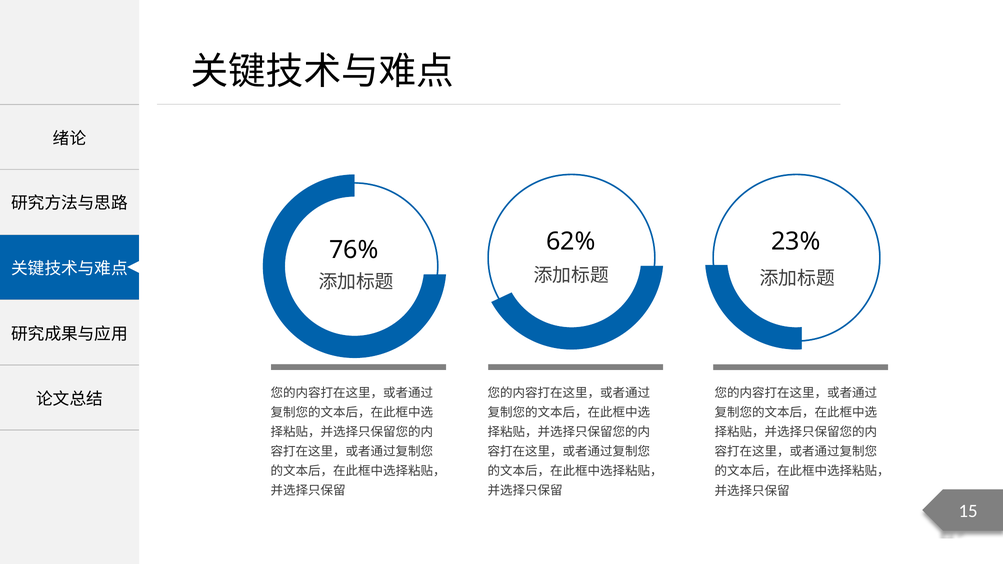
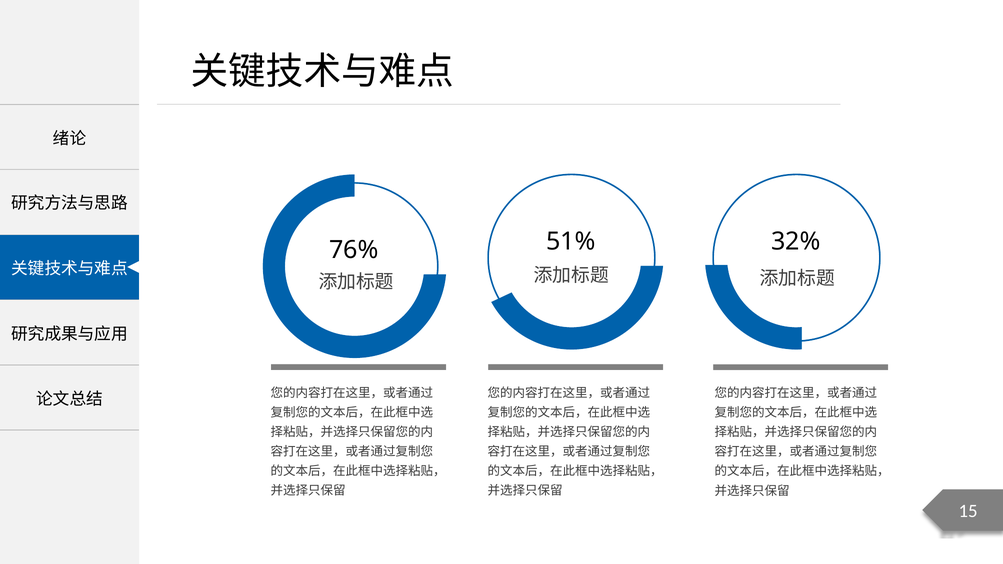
62%: 62% -> 51% (571, 241)
23%: 23% -> 32% (796, 241)
